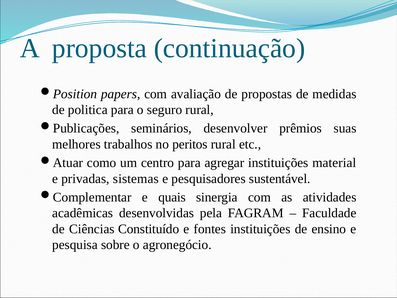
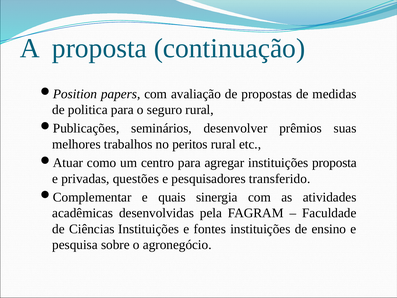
instituições material: material -> proposta (334, 163)
sistemas: sistemas -> questões (136, 178)
sustentável: sustentável -> transferido (280, 178)
Ciências Constituído: Constituído -> Instituições (149, 229)
